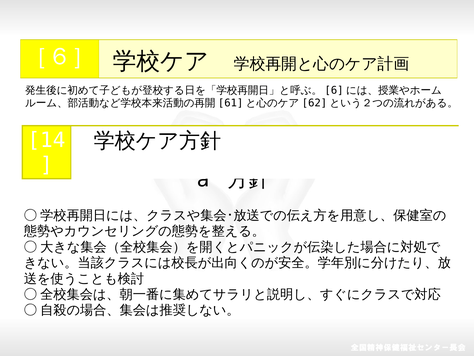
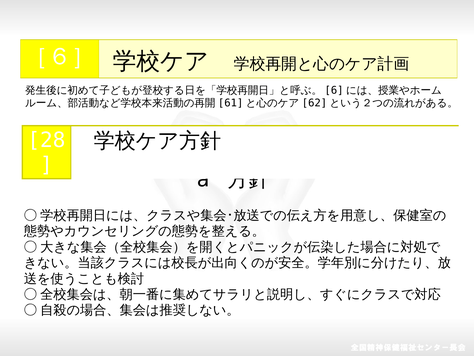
14: 14 -> 28 (47, 140)
